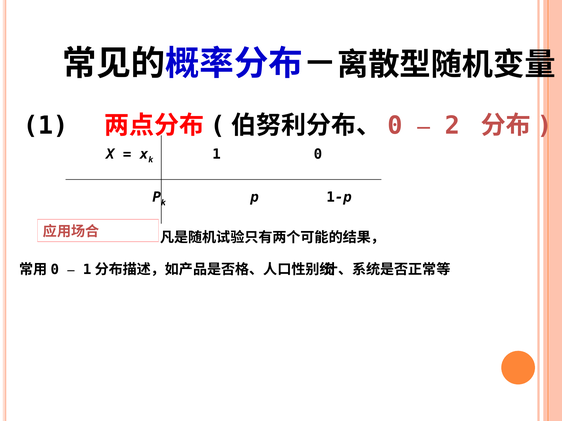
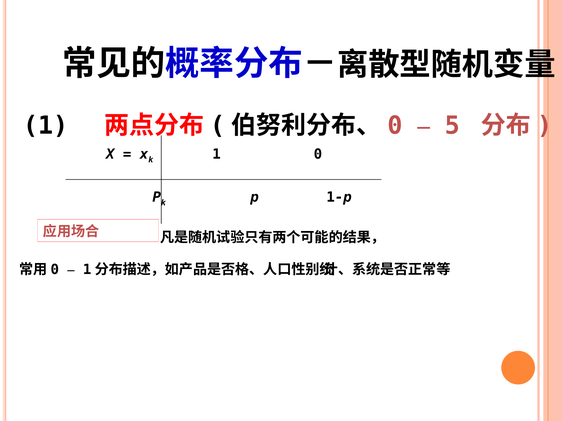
2: 2 -> 5 (452, 126)
